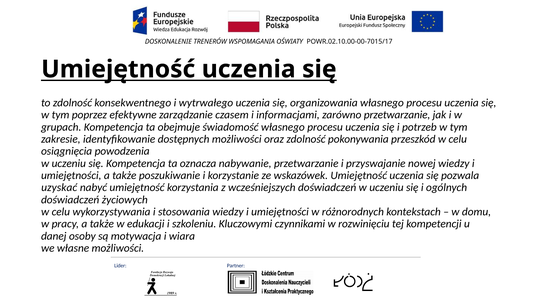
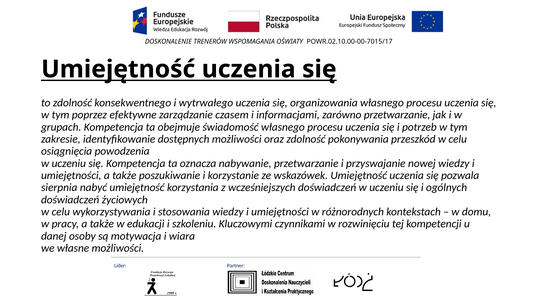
uzyskać: uzyskać -> sierpnia (59, 188)
